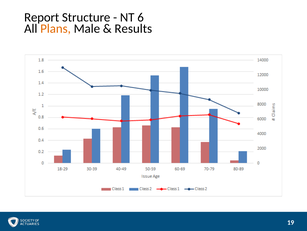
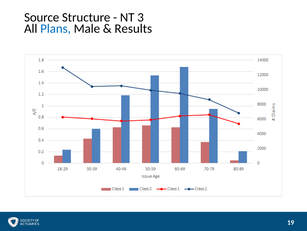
Report: Report -> Source (42, 17)
6: 6 -> 3 (141, 17)
Plans colour: orange -> blue (56, 28)
